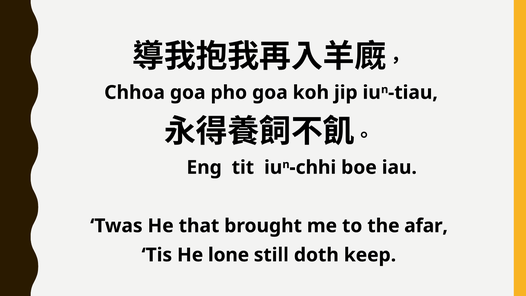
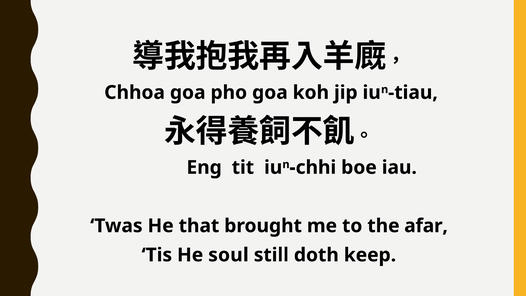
lone: lone -> soul (228, 255)
